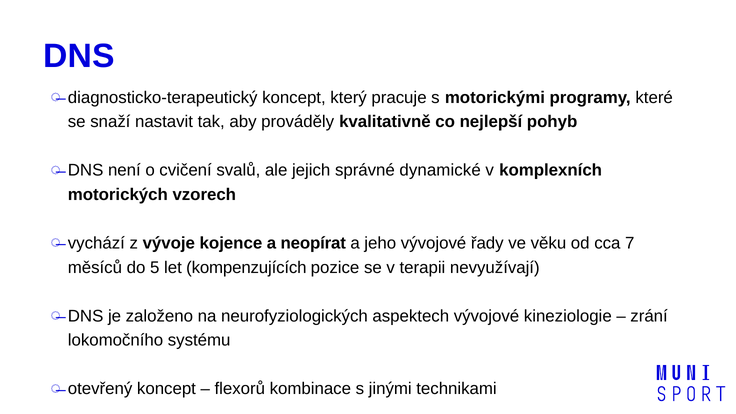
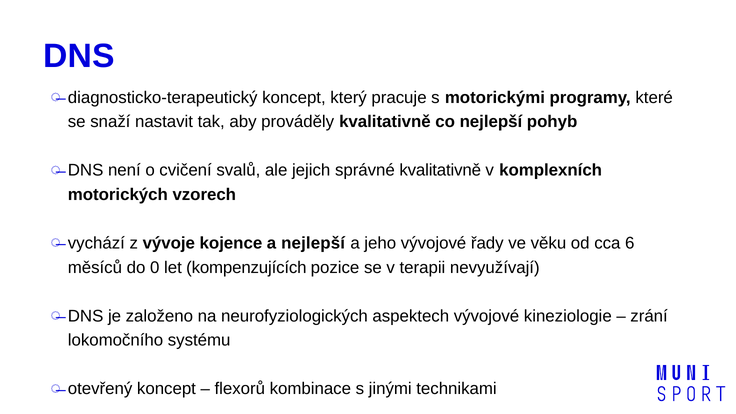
správné dynamické: dynamické -> kvalitativně (440, 170)
a neopírat: neopírat -> nejlepší (313, 243)
7: 7 -> 6 (630, 243)
5: 5 -> 0 (155, 267)
